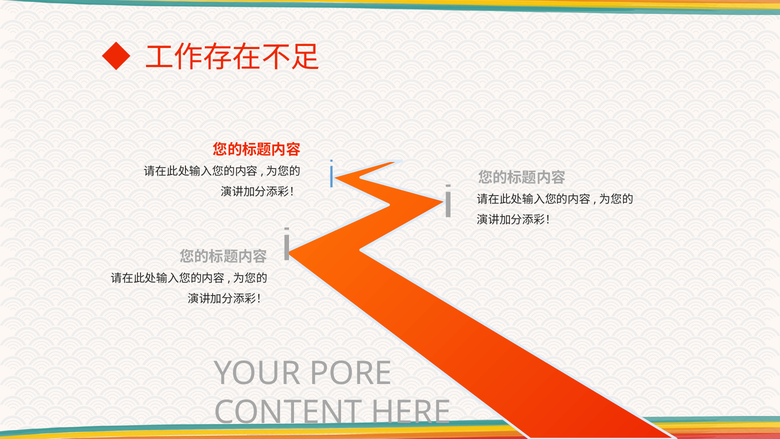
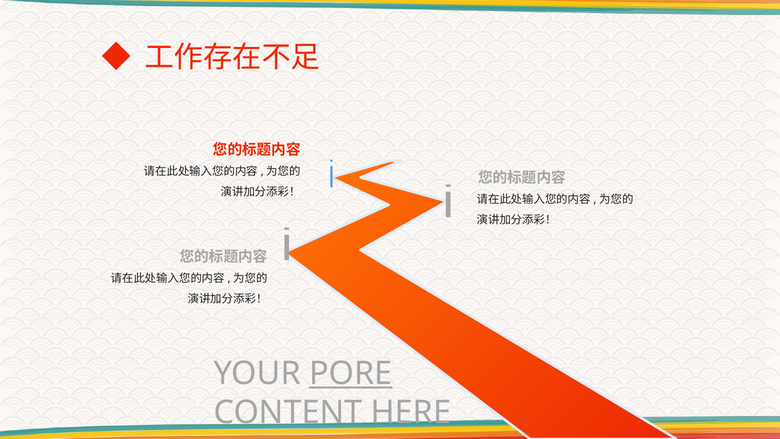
PORE underline: none -> present (351, 373)
